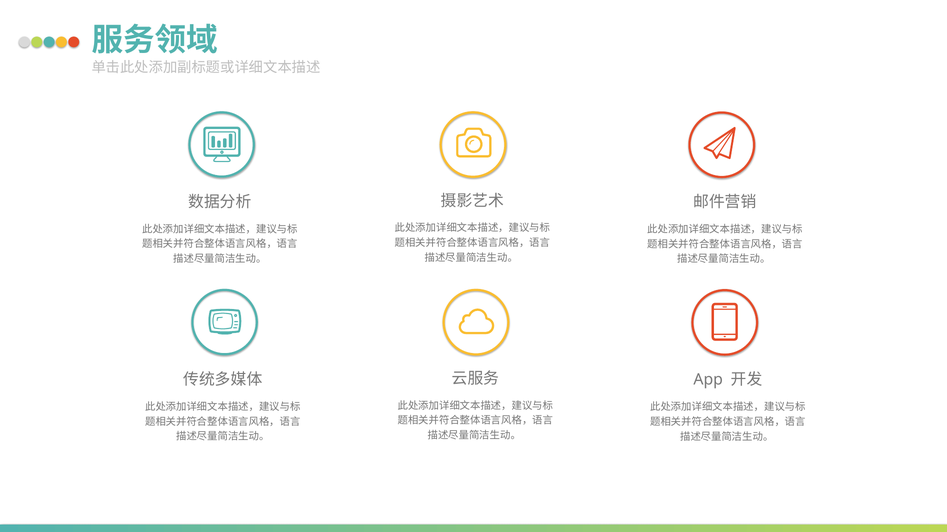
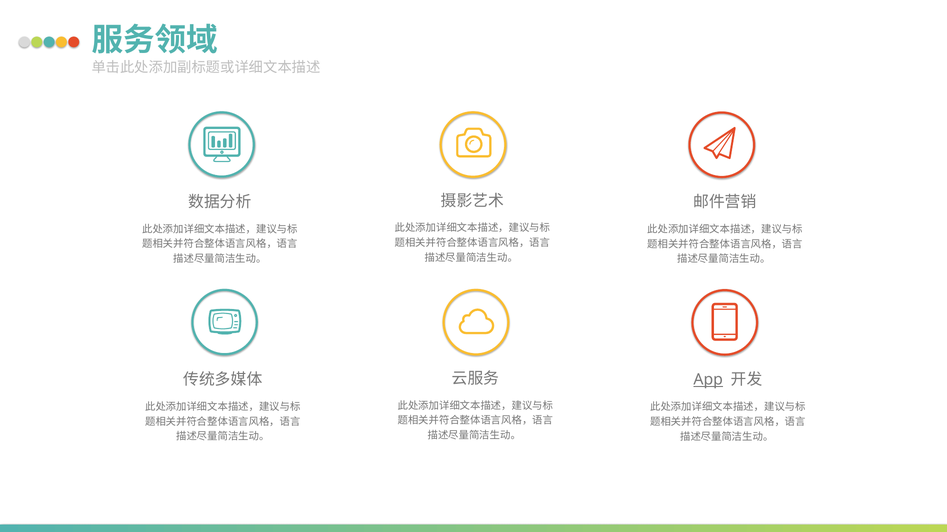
App underline: none -> present (708, 380)
